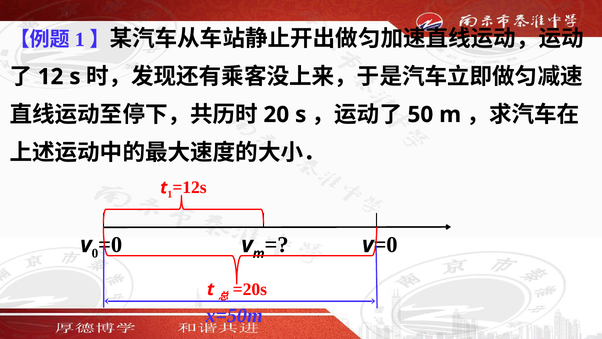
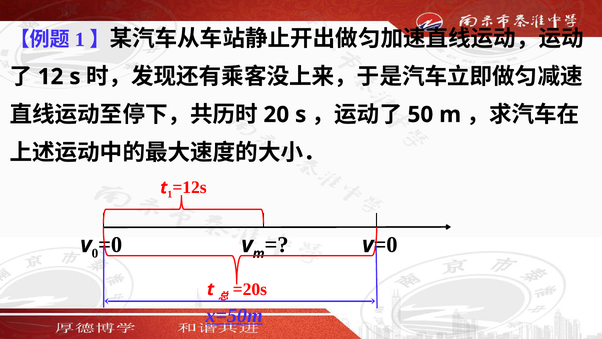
x=50m underline: none -> present (234, 315)
